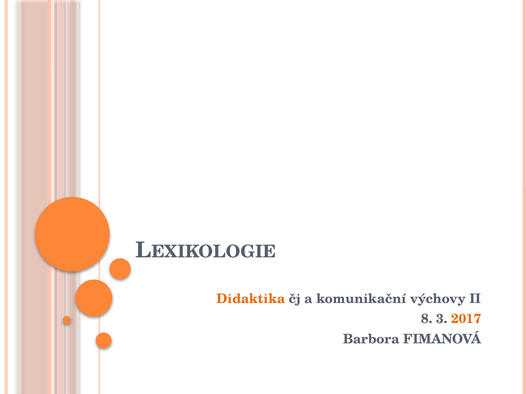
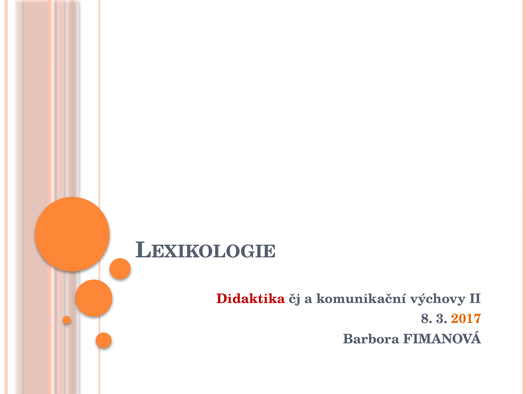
Didaktika colour: orange -> red (251, 299)
